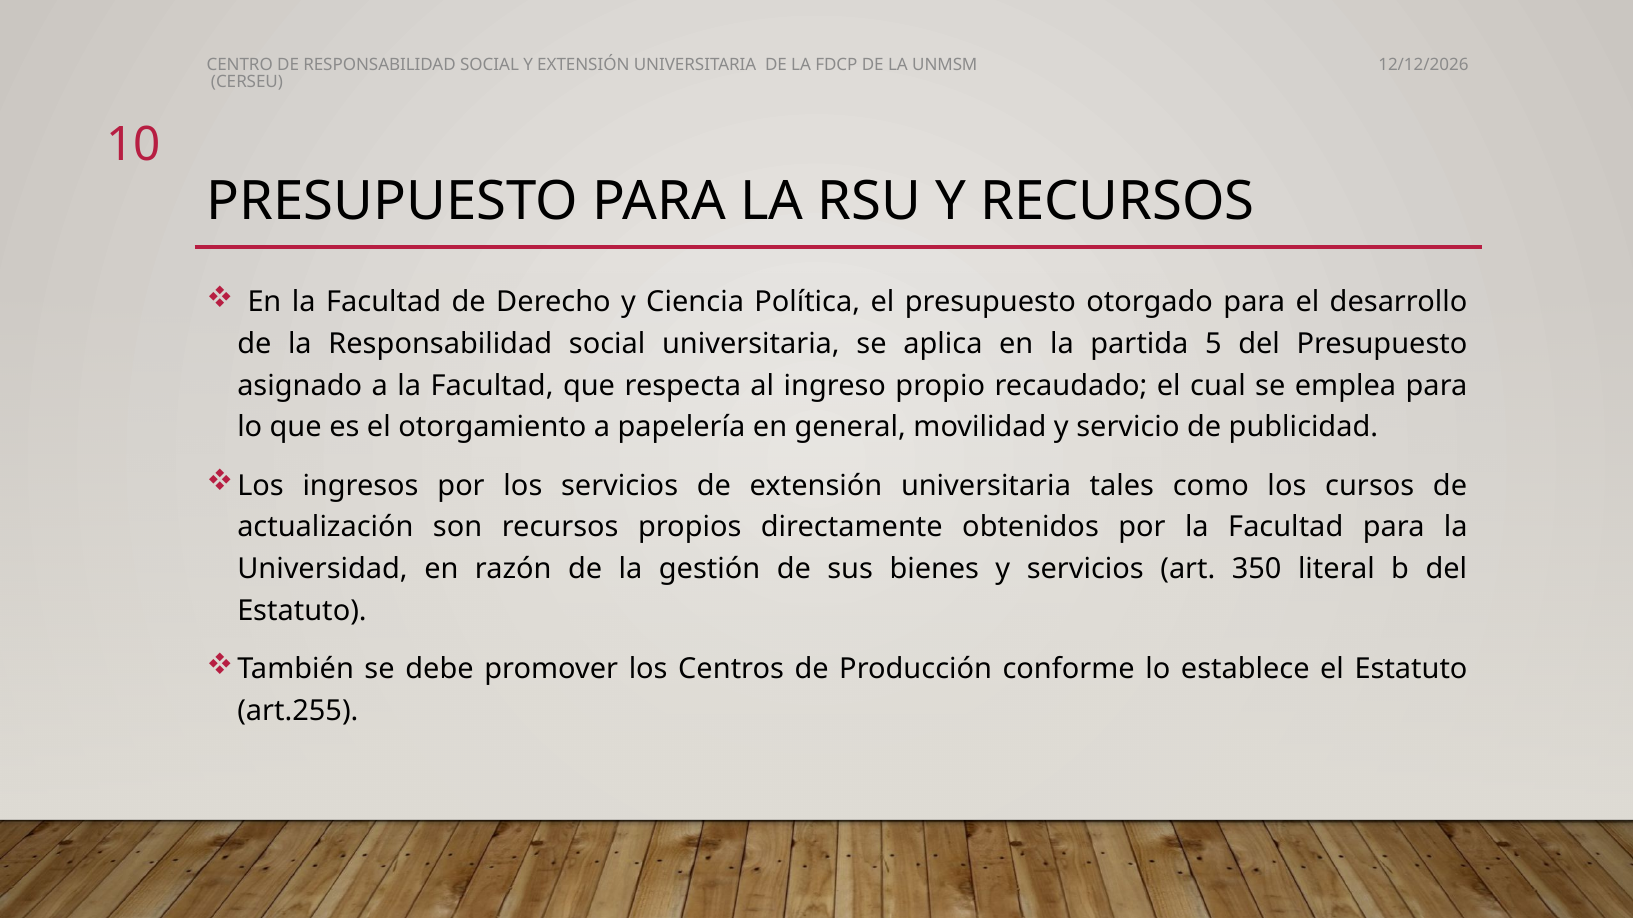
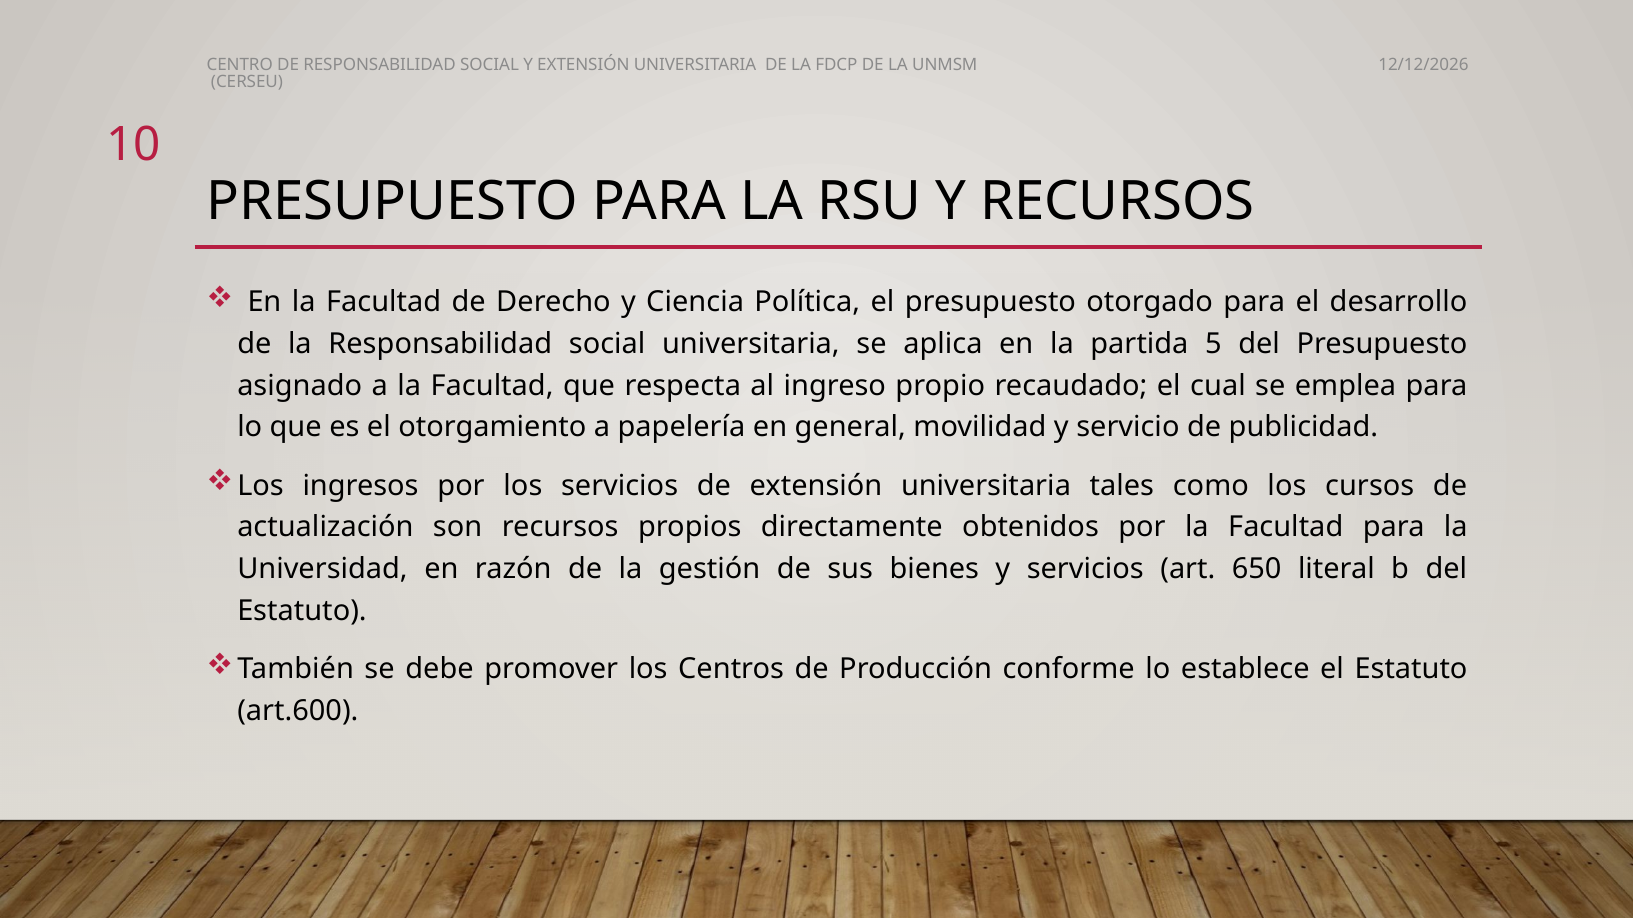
350: 350 -> 650 (1257, 569)
art.255: art.255 -> art.600 (298, 711)
